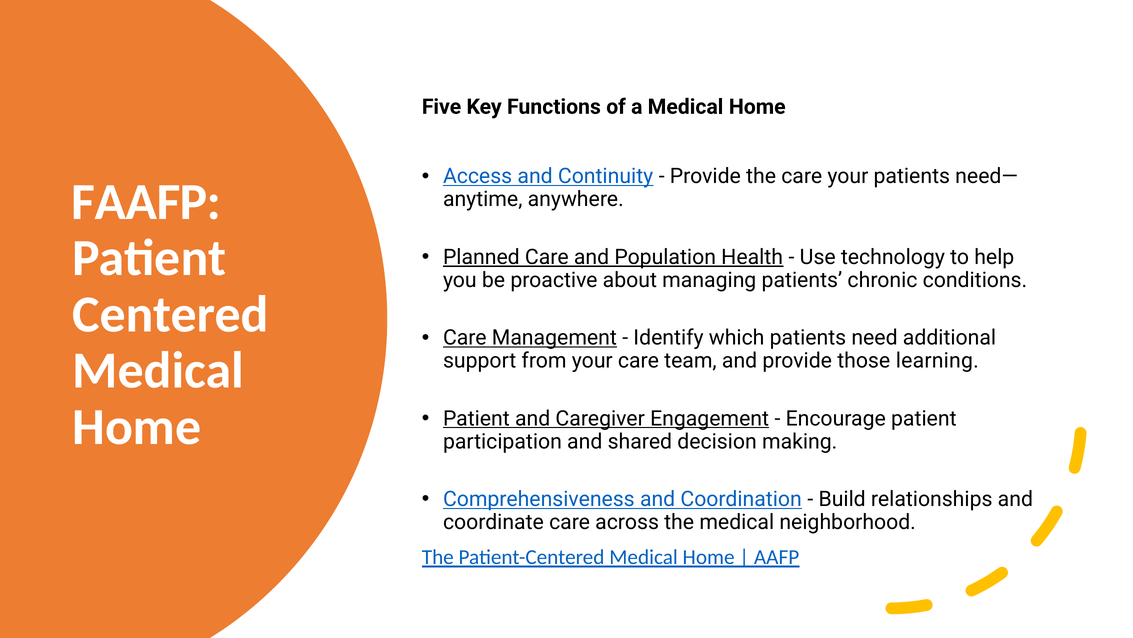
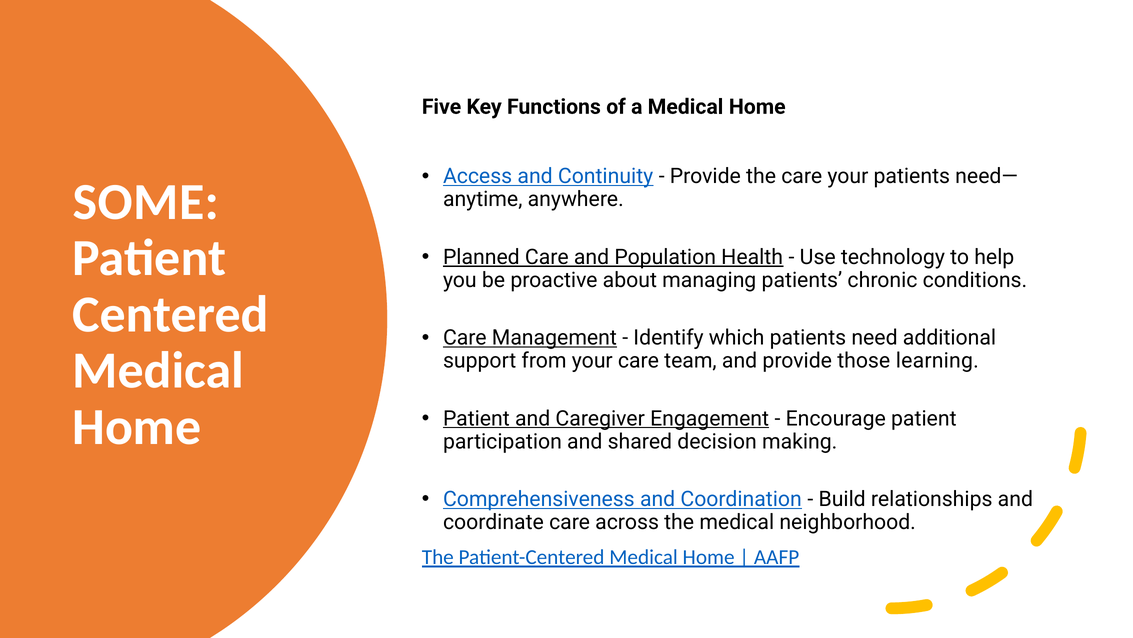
FAAFP: FAAFP -> SOME (146, 202)
